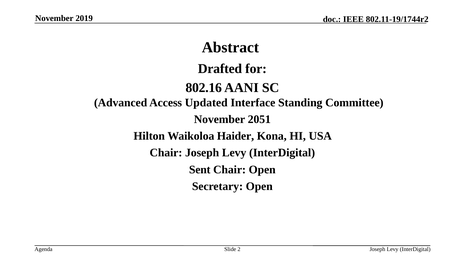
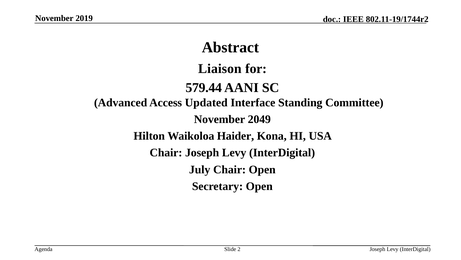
Drafted: Drafted -> Liaison (220, 68)
802.16: 802.16 -> 579.44 (204, 87)
2051: 2051 -> 2049 (259, 119)
Sent: Sent -> July (200, 169)
